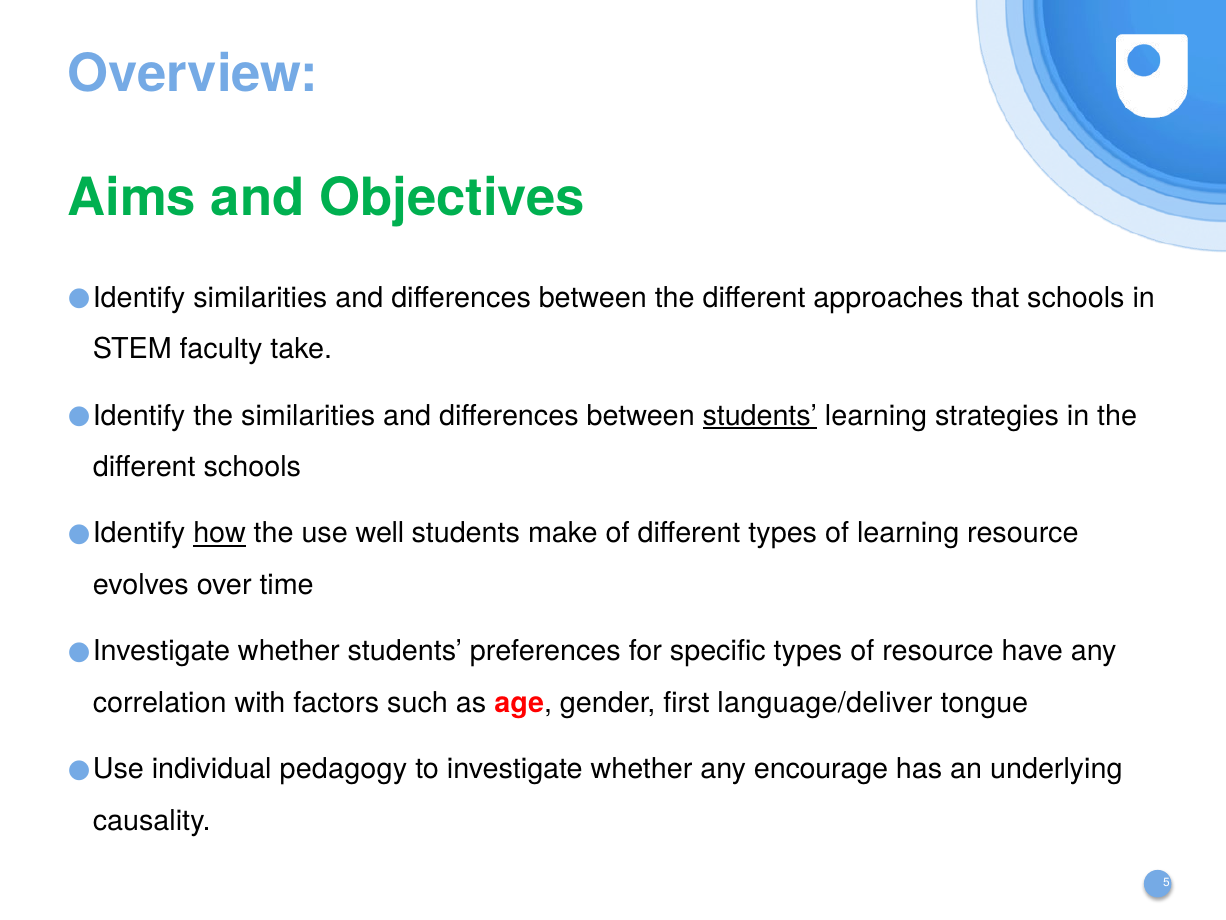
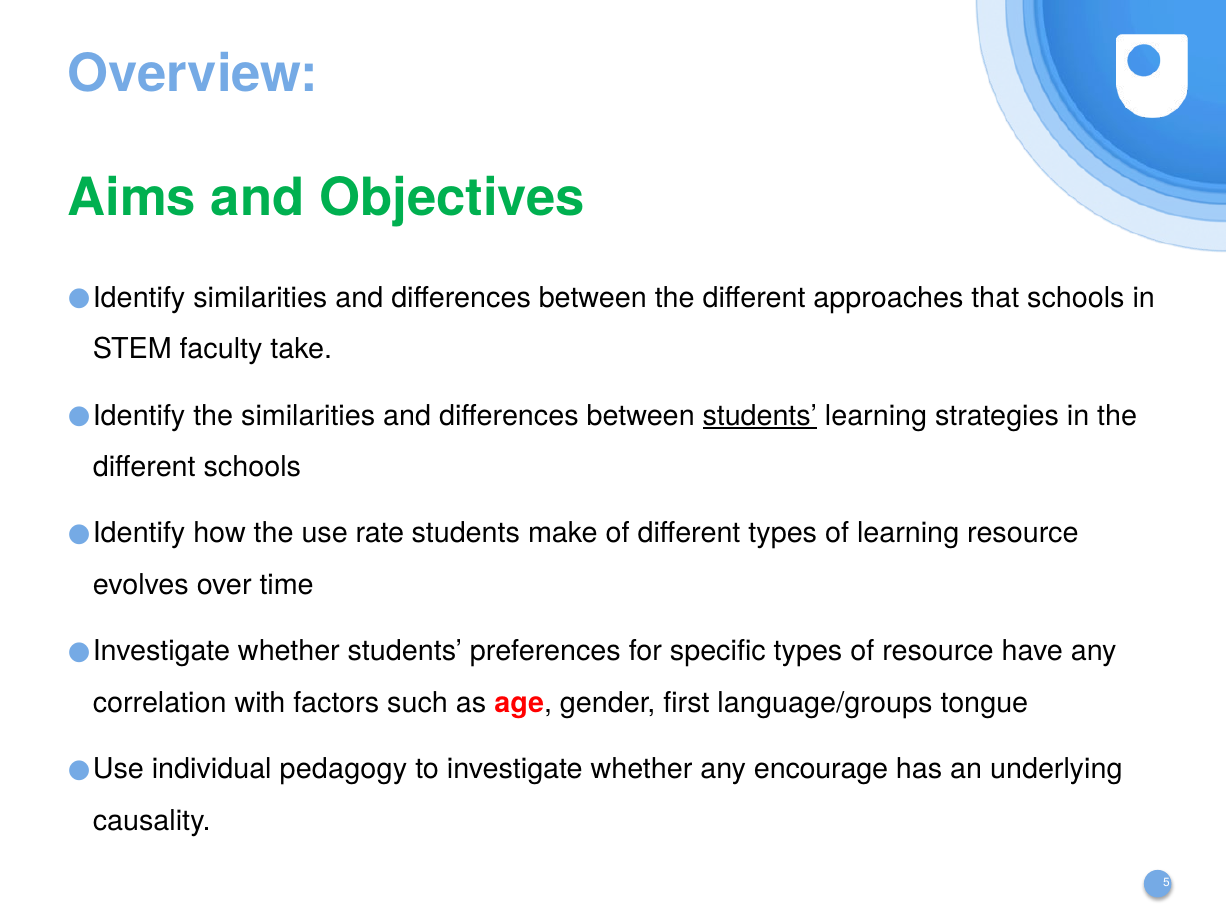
how underline: present -> none (220, 533)
well: well -> rate (380, 533)
language/deliver: language/deliver -> language/groups (825, 703)
